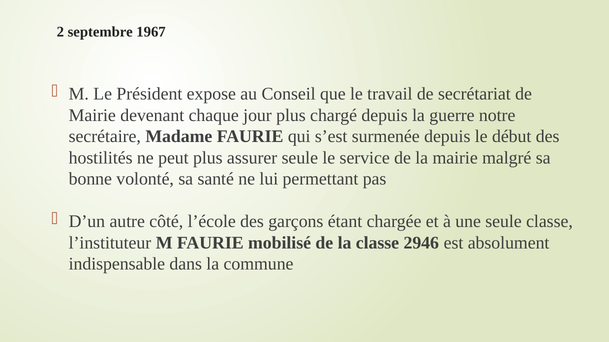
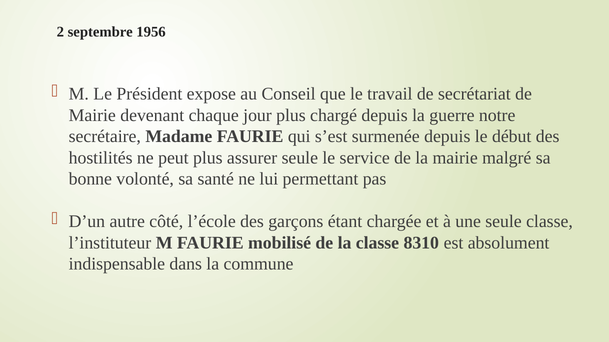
1967: 1967 -> 1956 (151, 32)
2946: 2946 -> 8310 (421, 243)
